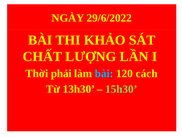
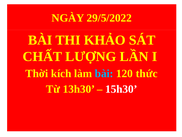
29/6/2022: 29/6/2022 -> 29/5/2022 (109, 18)
phải: phải -> kích (61, 73)
cách: cách -> thức (147, 73)
15h30 colour: light green -> white (121, 89)
